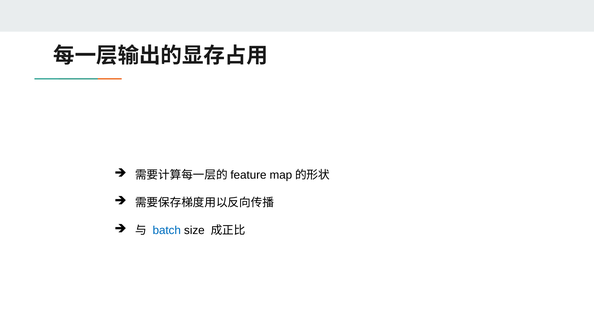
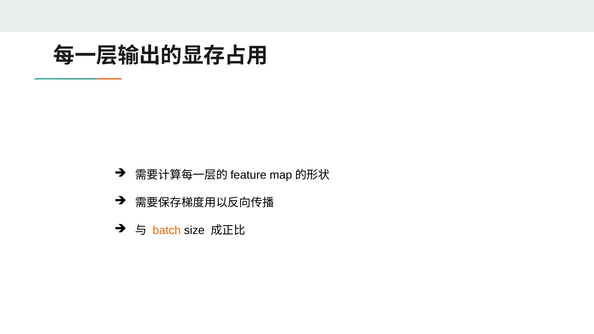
batch colour: blue -> orange (167, 231)
